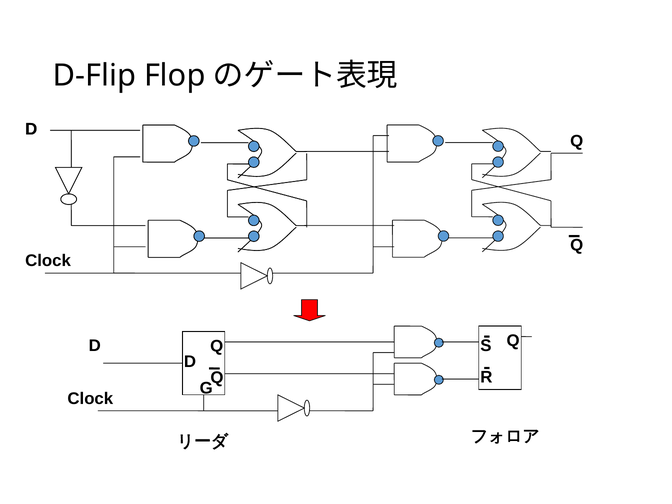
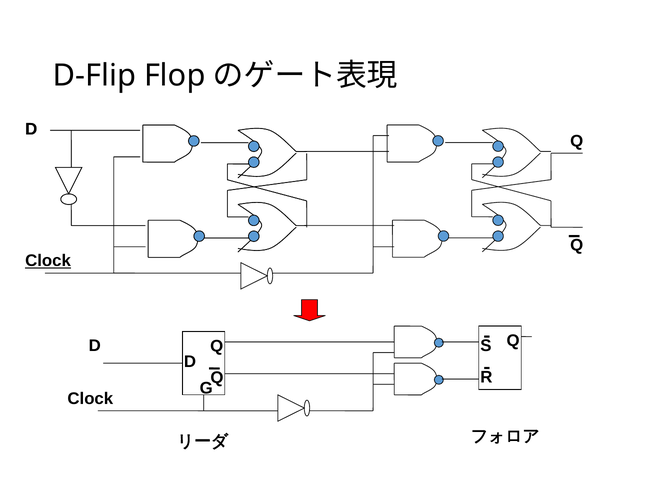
Clock underline: none -> present (48, 261)
